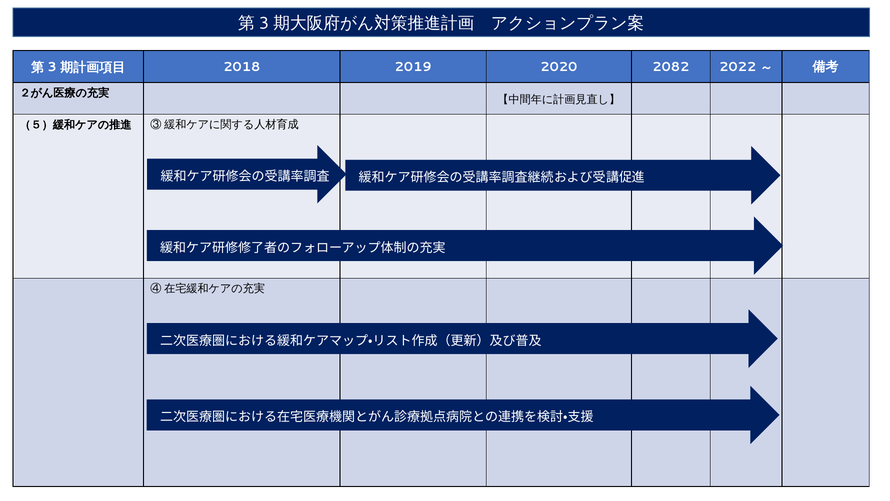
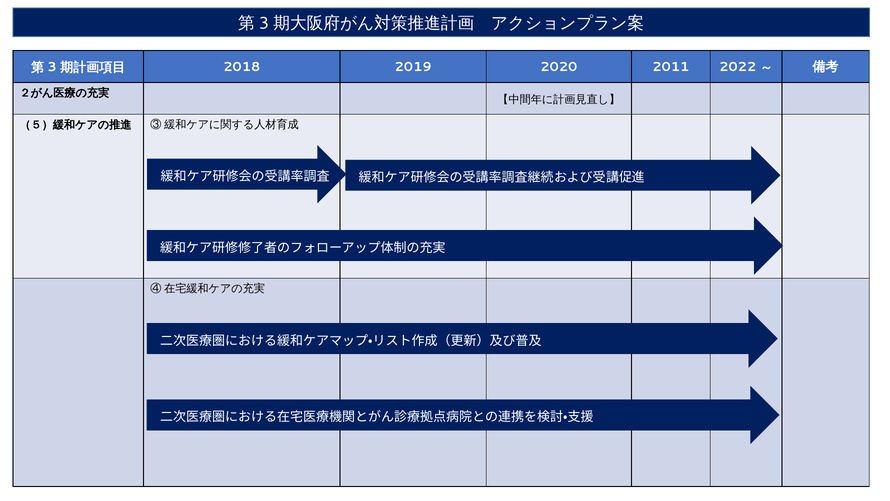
2082: 2082 -> 2011 (671, 67)
